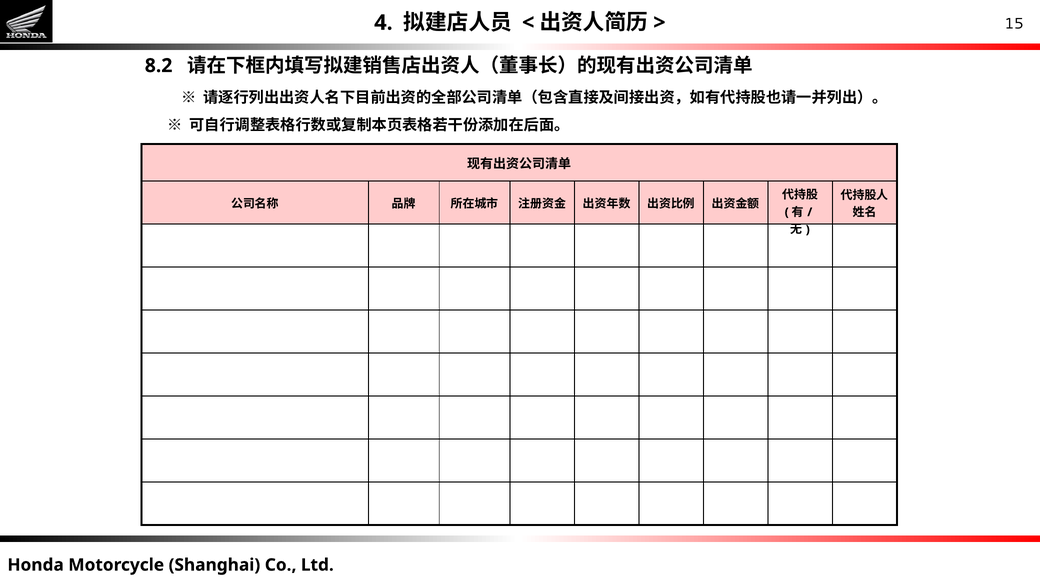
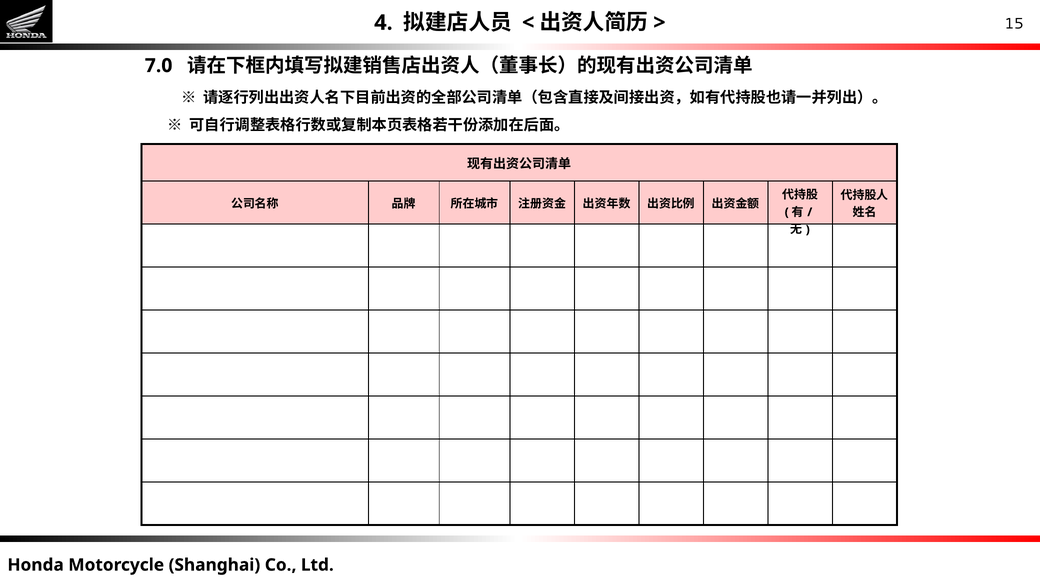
8.2: 8.2 -> 7.0 (159, 66)
